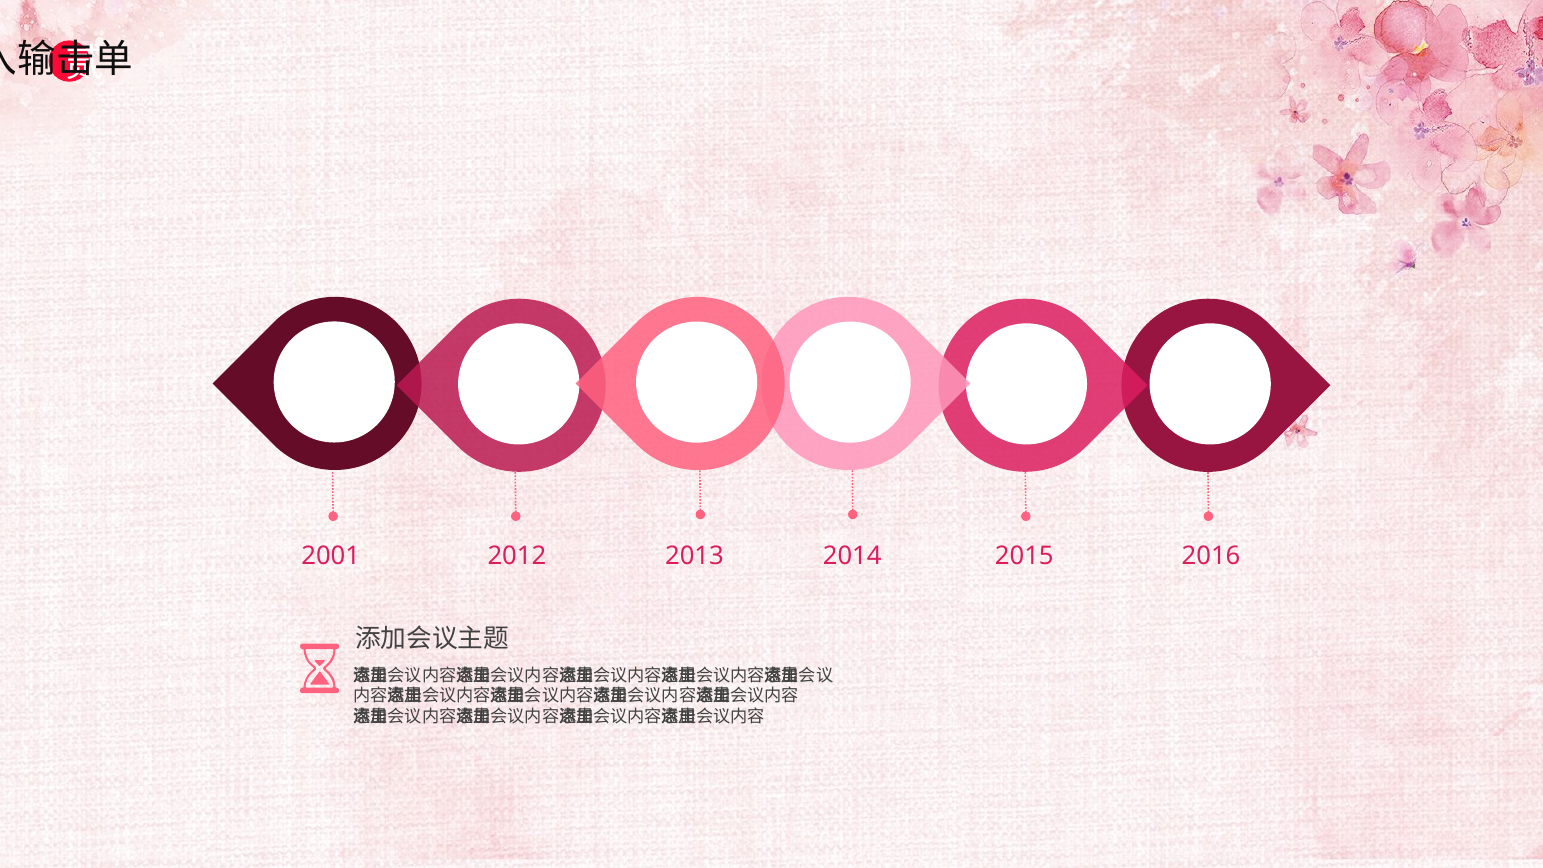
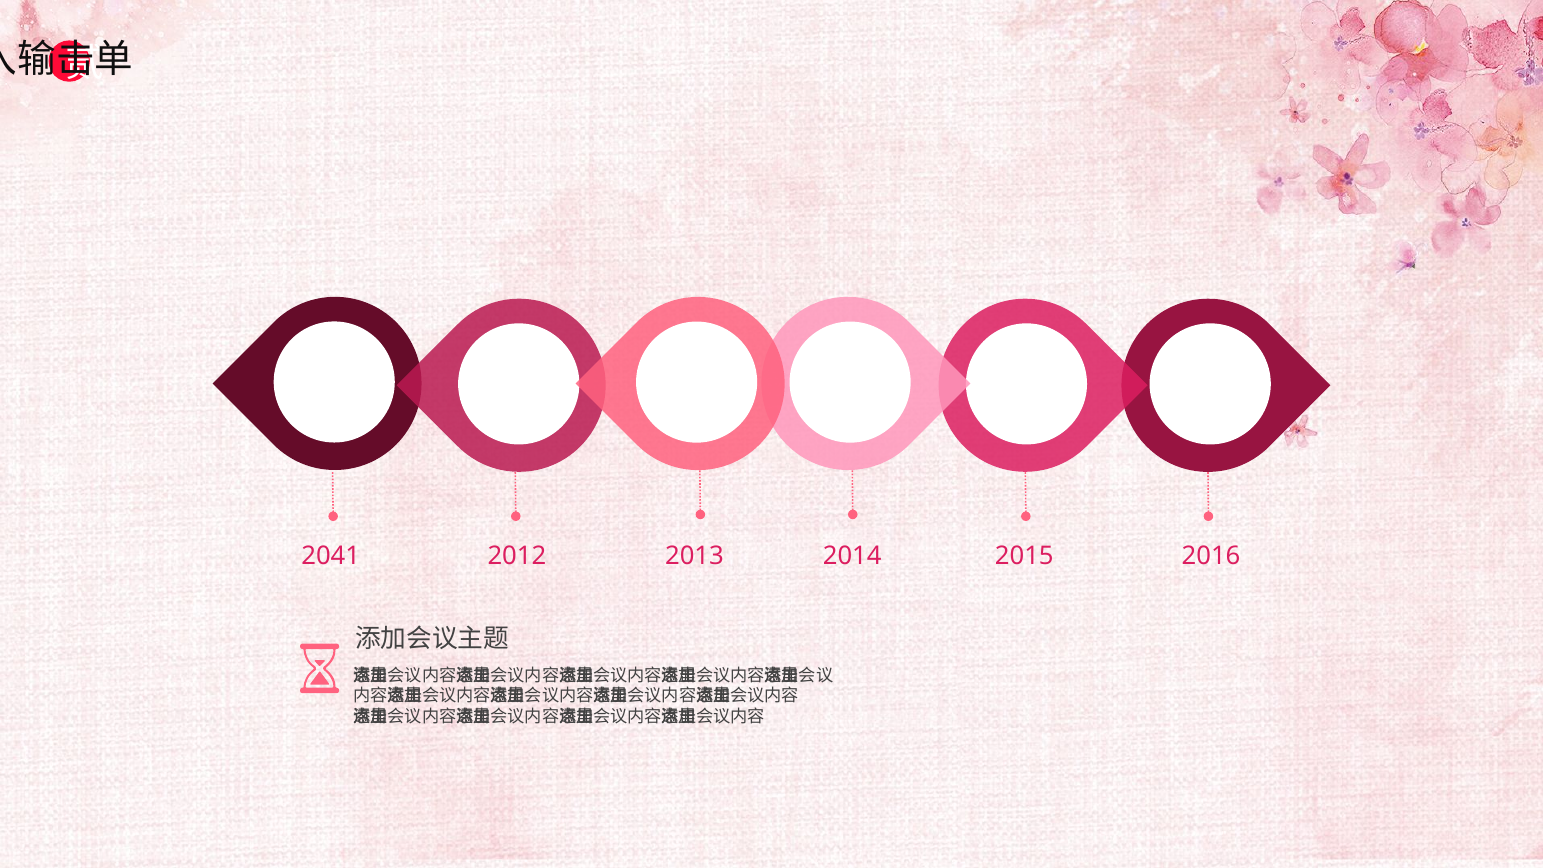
2001: 2001 -> 2041 (331, 556)
